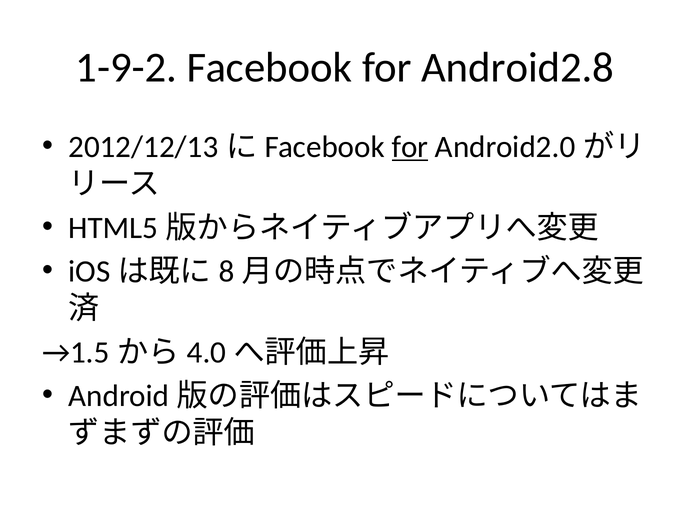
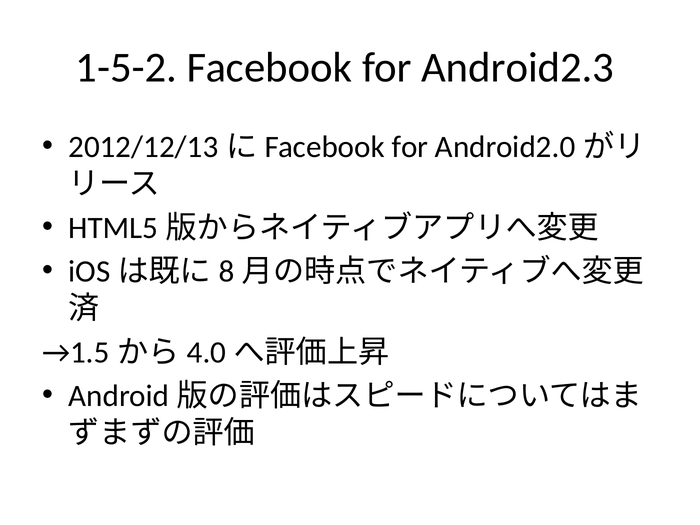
1-9-2: 1-9-2 -> 1-5-2 (126, 68)
Android2.8: Android2.8 -> Android2.3 (518, 68)
for underline: present -> none (410, 147)
